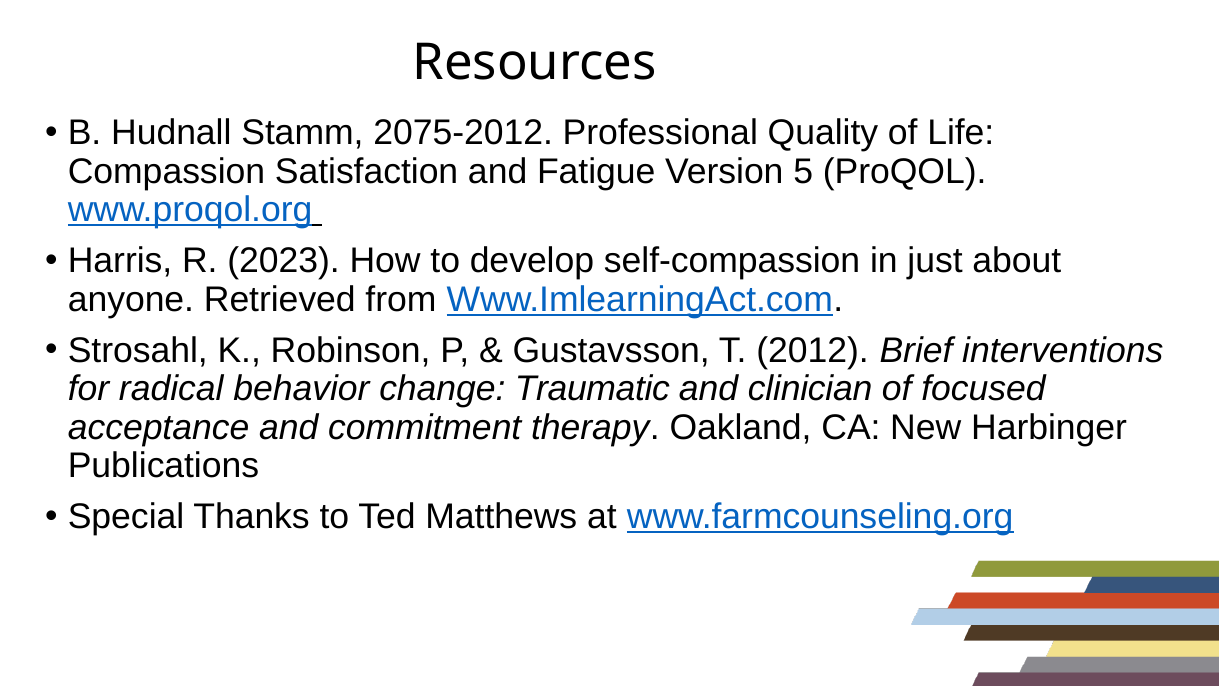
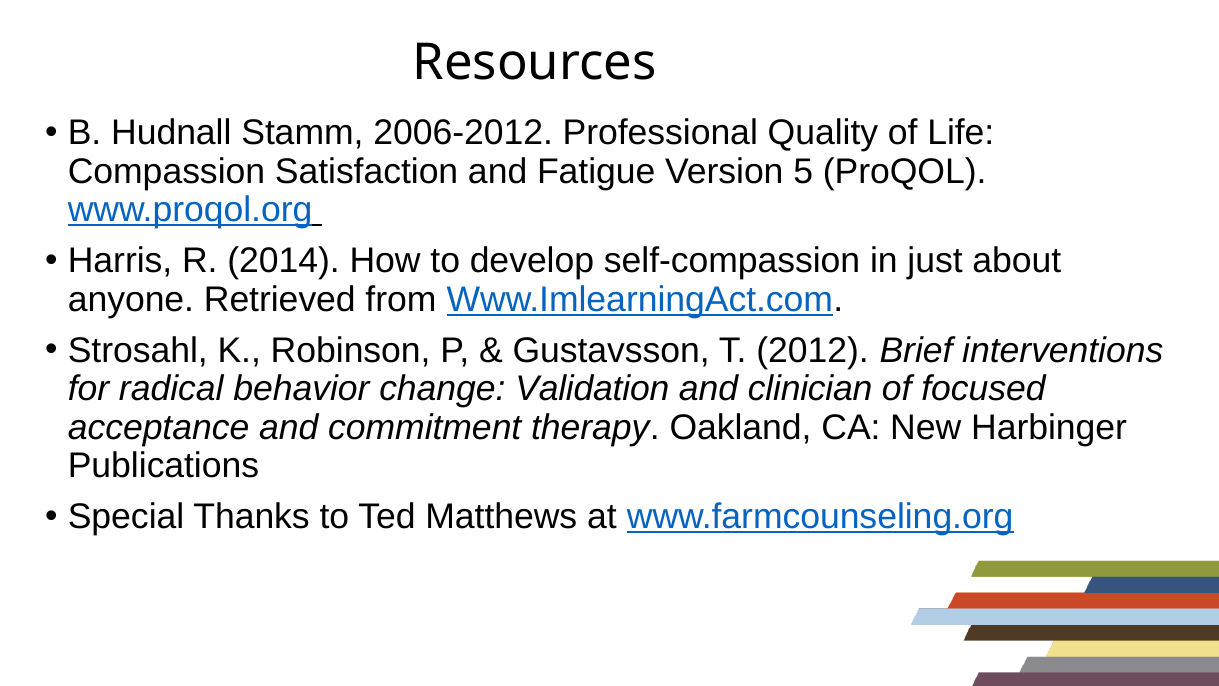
2075-2012: 2075-2012 -> 2006-2012 (463, 133)
2023: 2023 -> 2014 (284, 261)
Traumatic: Traumatic -> Validation (592, 389)
